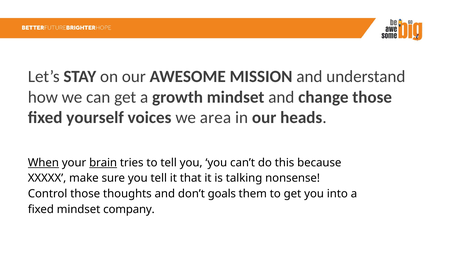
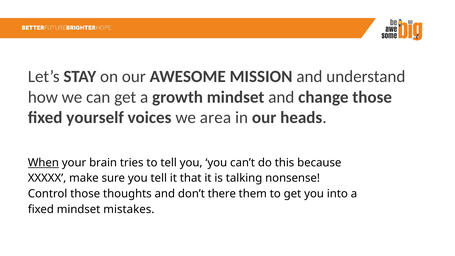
brain underline: present -> none (103, 163)
goals: goals -> there (222, 194)
company: company -> mistakes (129, 209)
